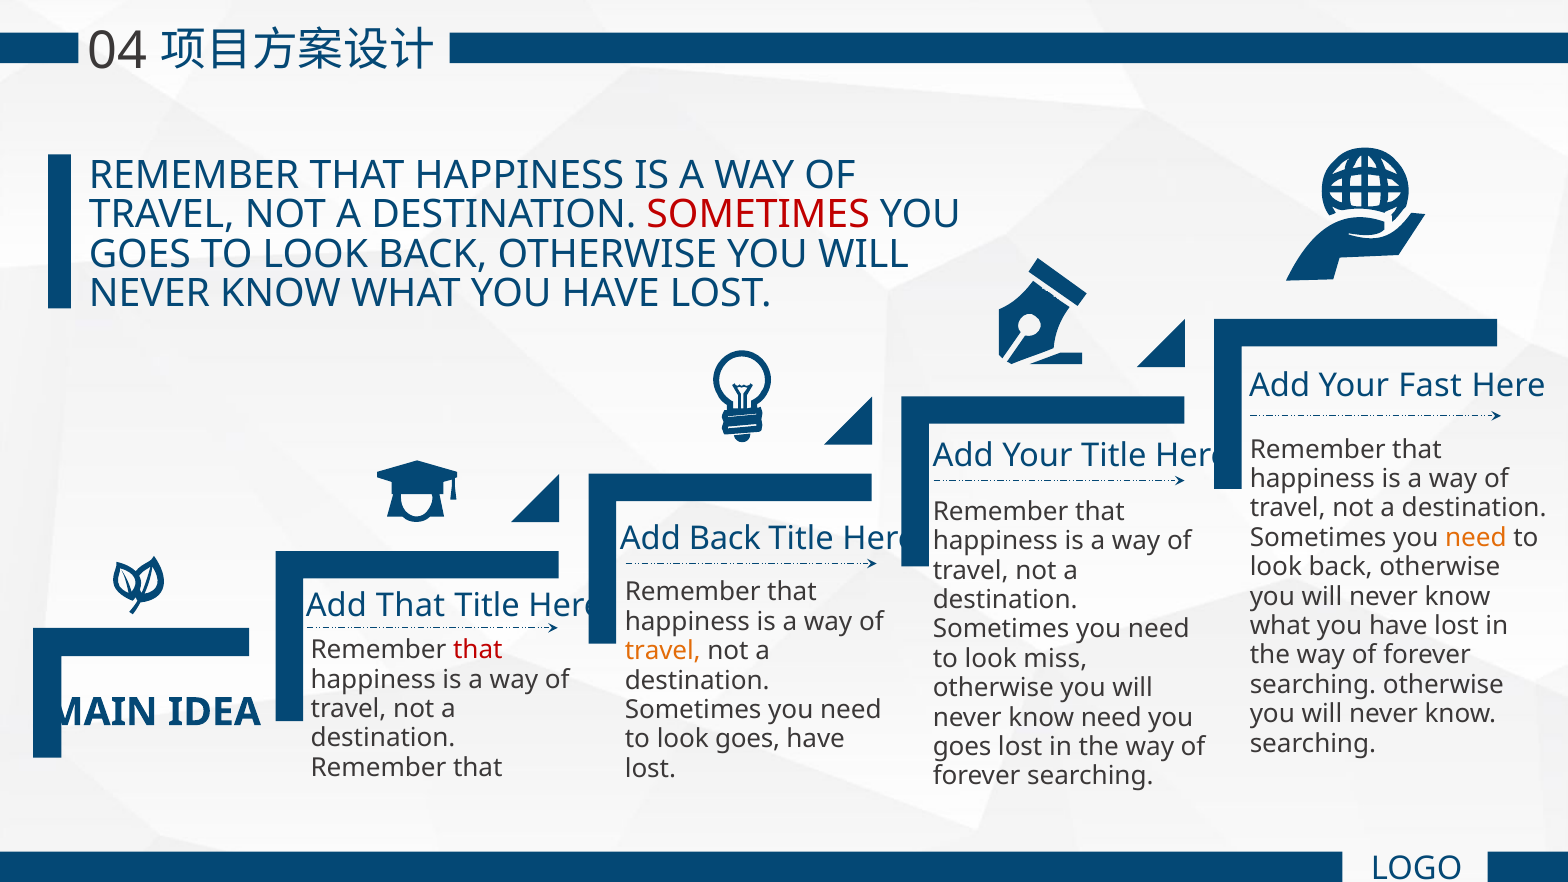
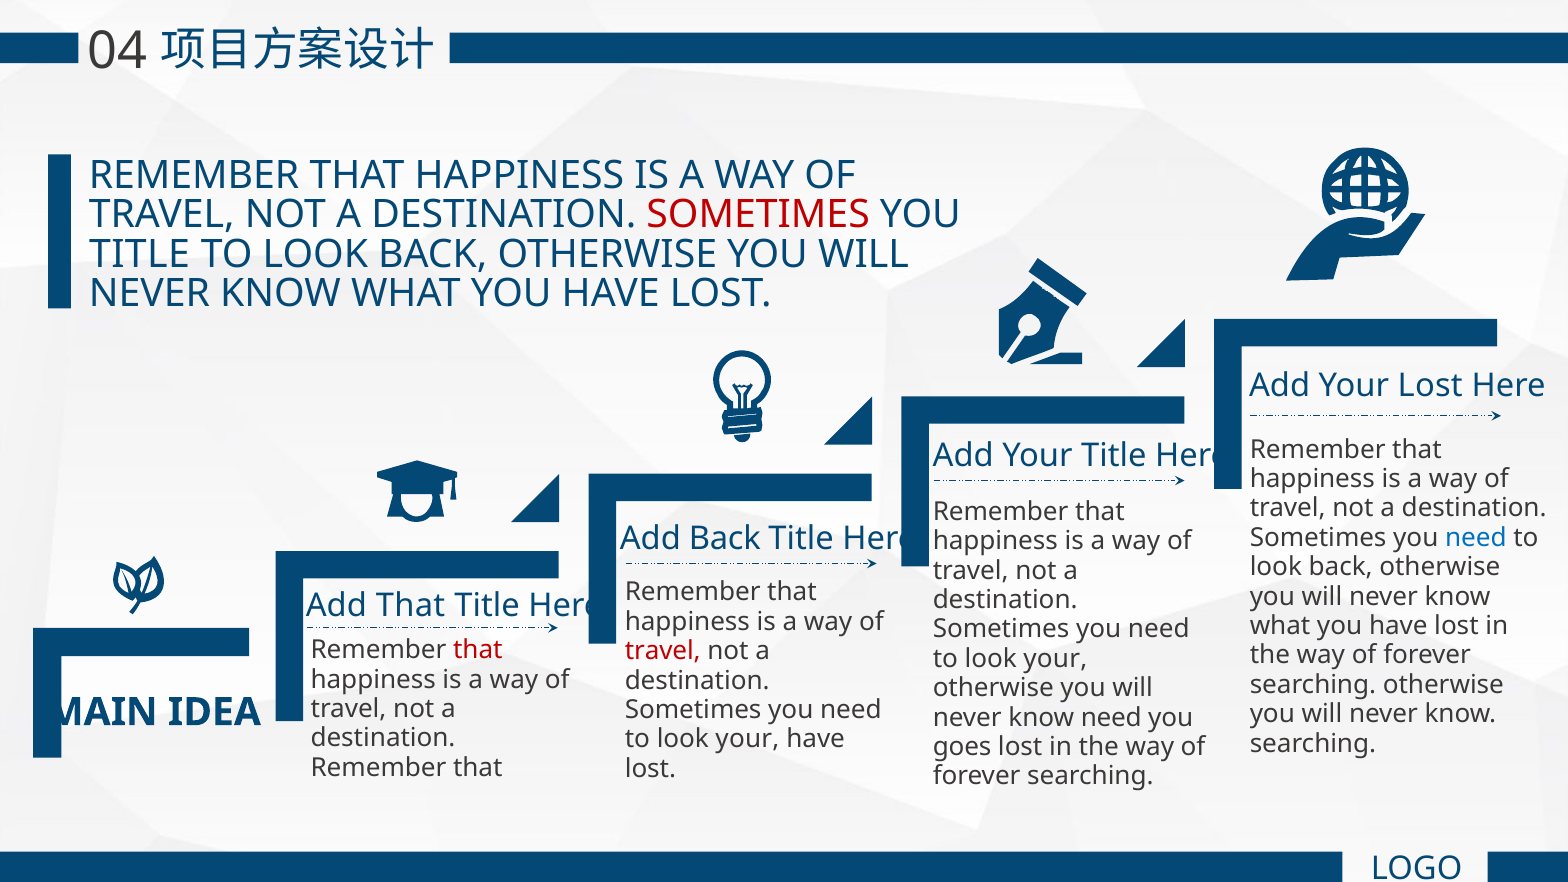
GOES: GOES -> TITLE (140, 254)
Your Fast: Fast -> Lost (1430, 386)
need colour: orange -> blue (1476, 538)
travel colour: orange -> red (663, 651)
miss: miss -> your (1055, 659)
goes: goes -> your (747, 739)
